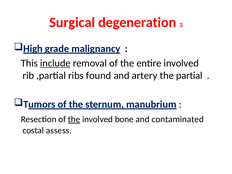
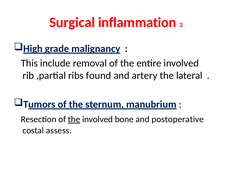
degeneration: degeneration -> inflammation (137, 22)
include underline: present -> none (55, 63)
partial: partial -> lateral (189, 76)
contaminated: contaminated -> postoperative (178, 119)
